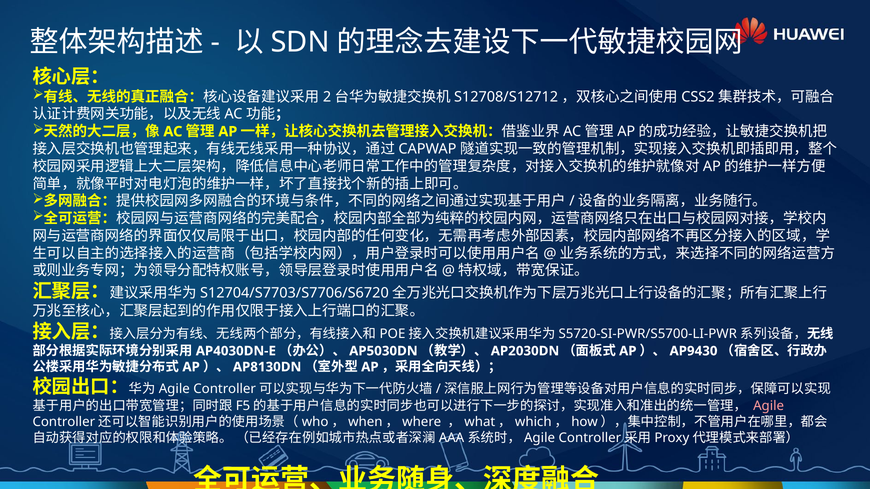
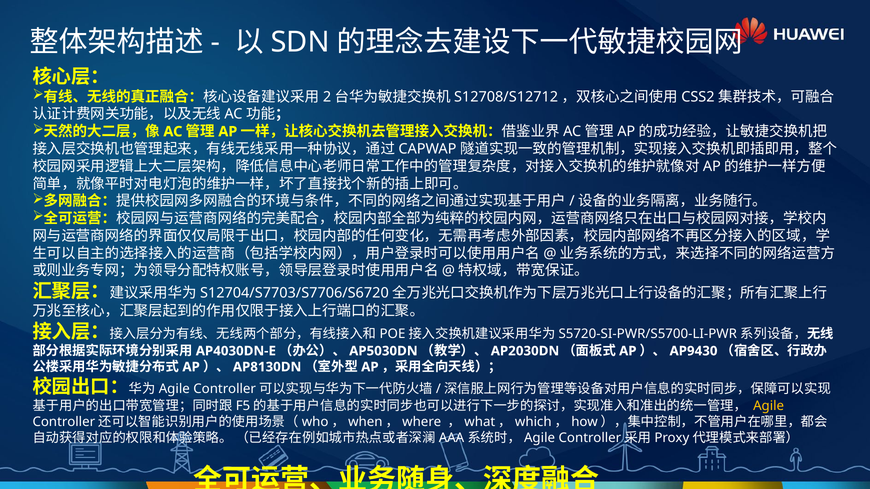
Agile colour: pink -> yellow (769, 406)
